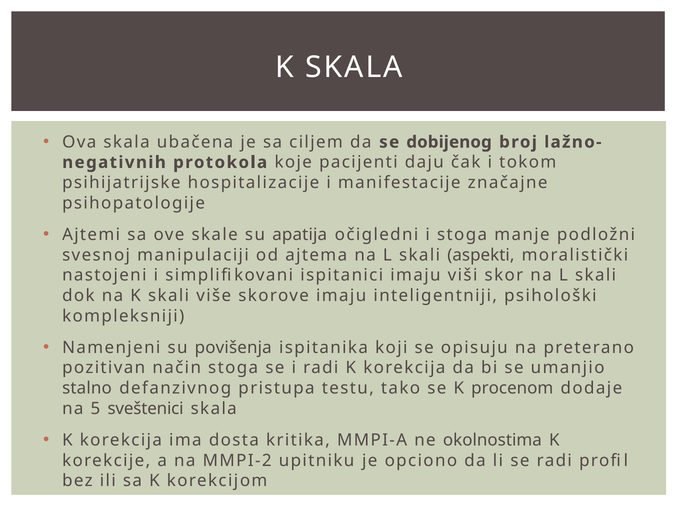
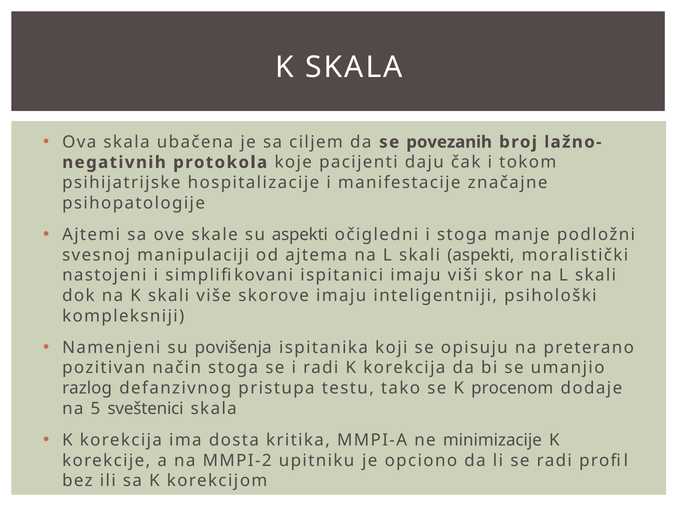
dobijenog: dobijenog -> povezanih (449, 142)
su apatija: apatija -> aspekti (300, 235)
stalno: stalno -> razlog (87, 389)
okolnostima: okolnostima -> minimizacije (492, 441)
